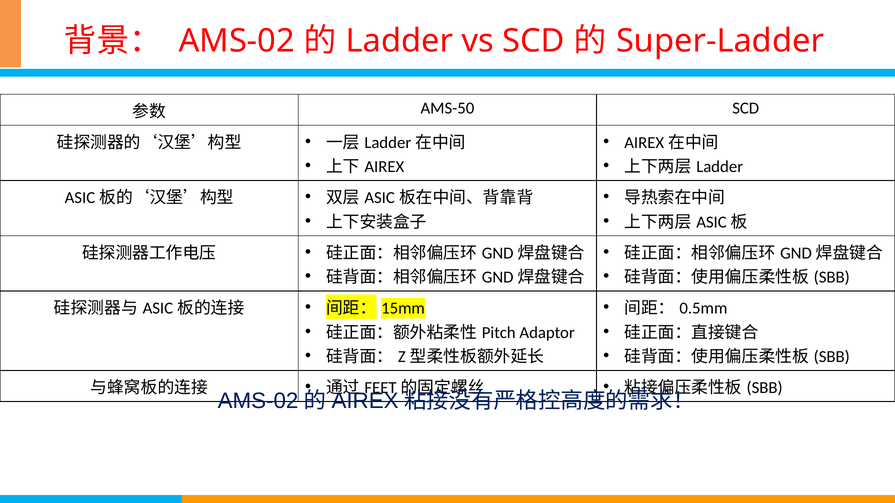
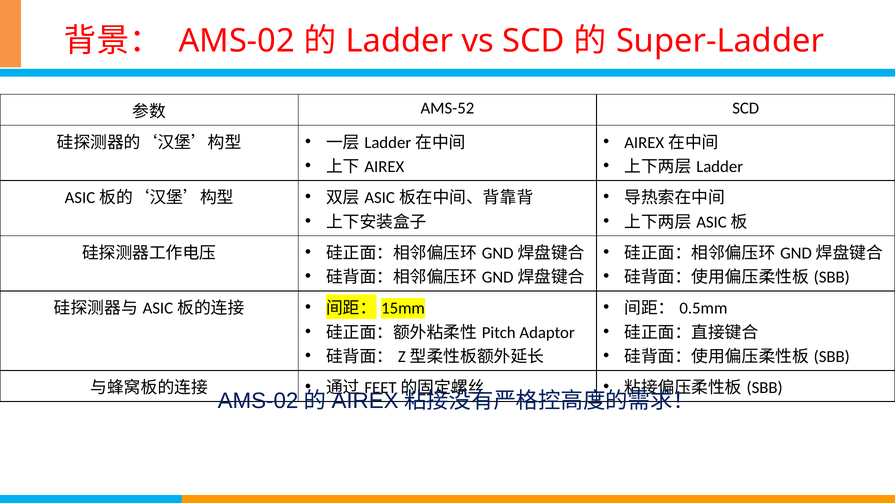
AMS-50: AMS-50 -> AMS-52 (447, 108)
